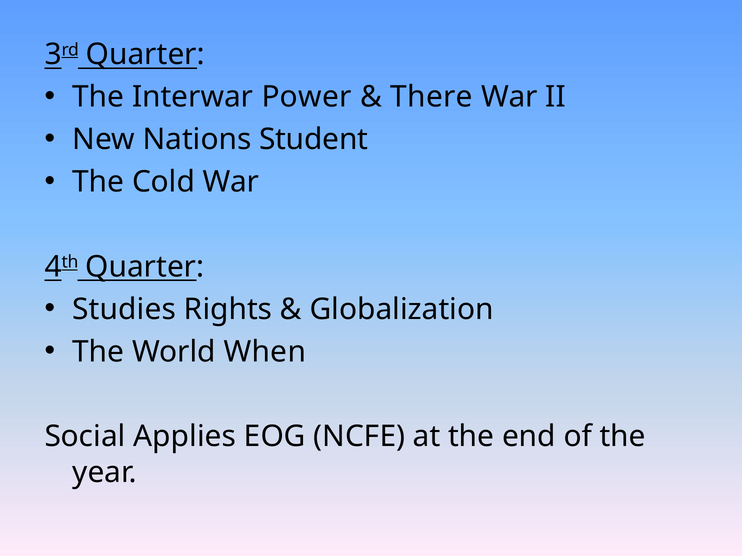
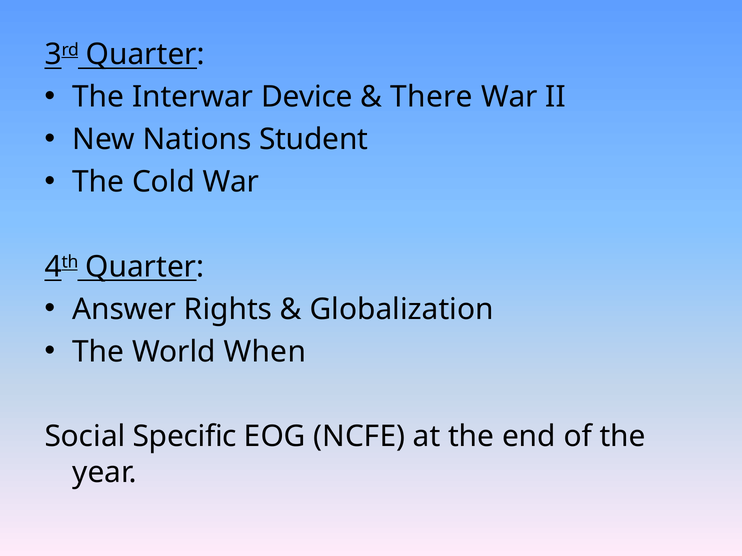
Power: Power -> Device (307, 97)
Studies: Studies -> Answer (124, 309)
Applies: Applies -> Specific (185, 437)
